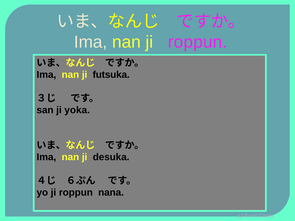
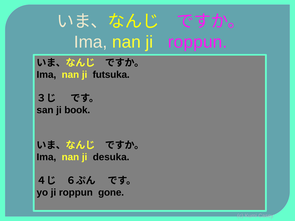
yoka: yoka -> book (77, 110)
nana: nana -> gone (111, 193)
